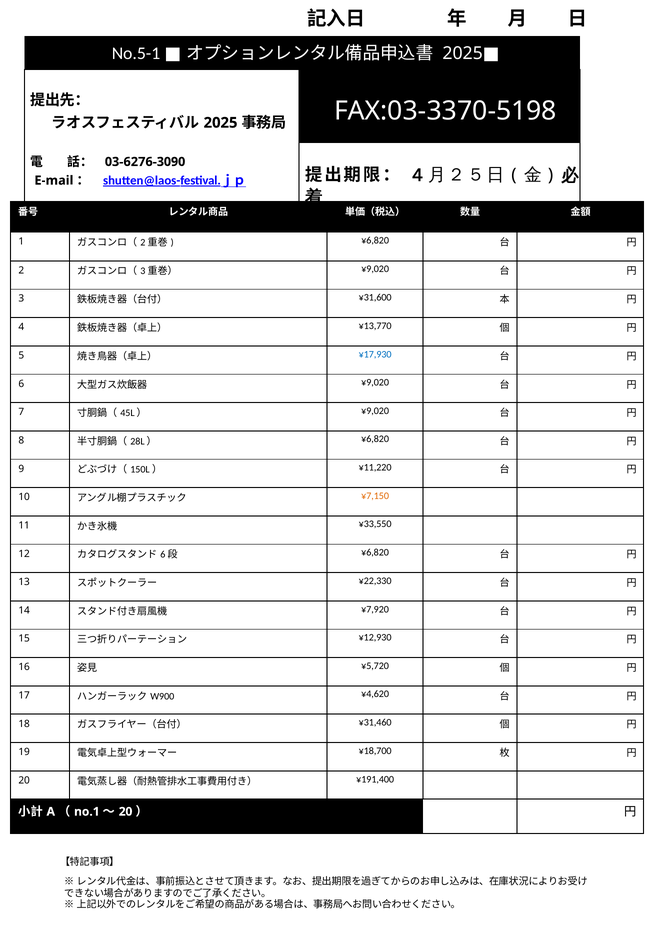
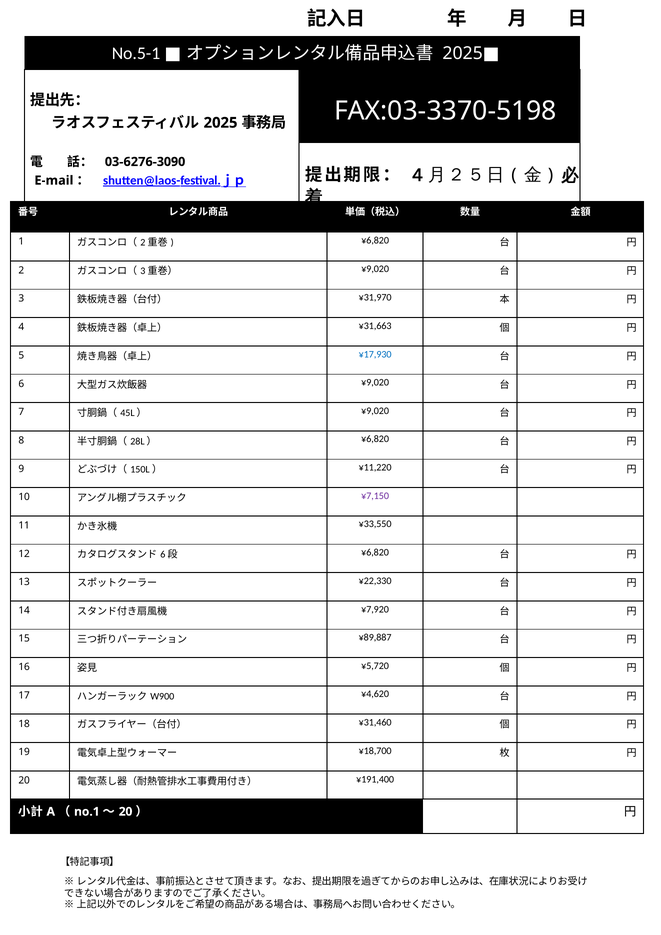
¥31,600: ¥31,600 -> ¥31,970 (375, 298)
¥13,770: ¥13,770 -> ¥31,663 (375, 326)
¥7,150 colour: orange -> purple (375, 496)
¥12,930: ¥12,930 -> ¥89,887 (375, 638)
